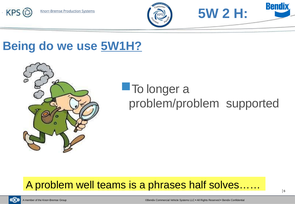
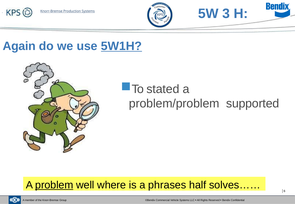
2: 2 -> 3 (226, 14)
Being: Being -> Again (19, 46)
longer: longer -> stated (163, 89)
problem underline: none -> present (54, 185)
teams: teams -> where (112, 185)
